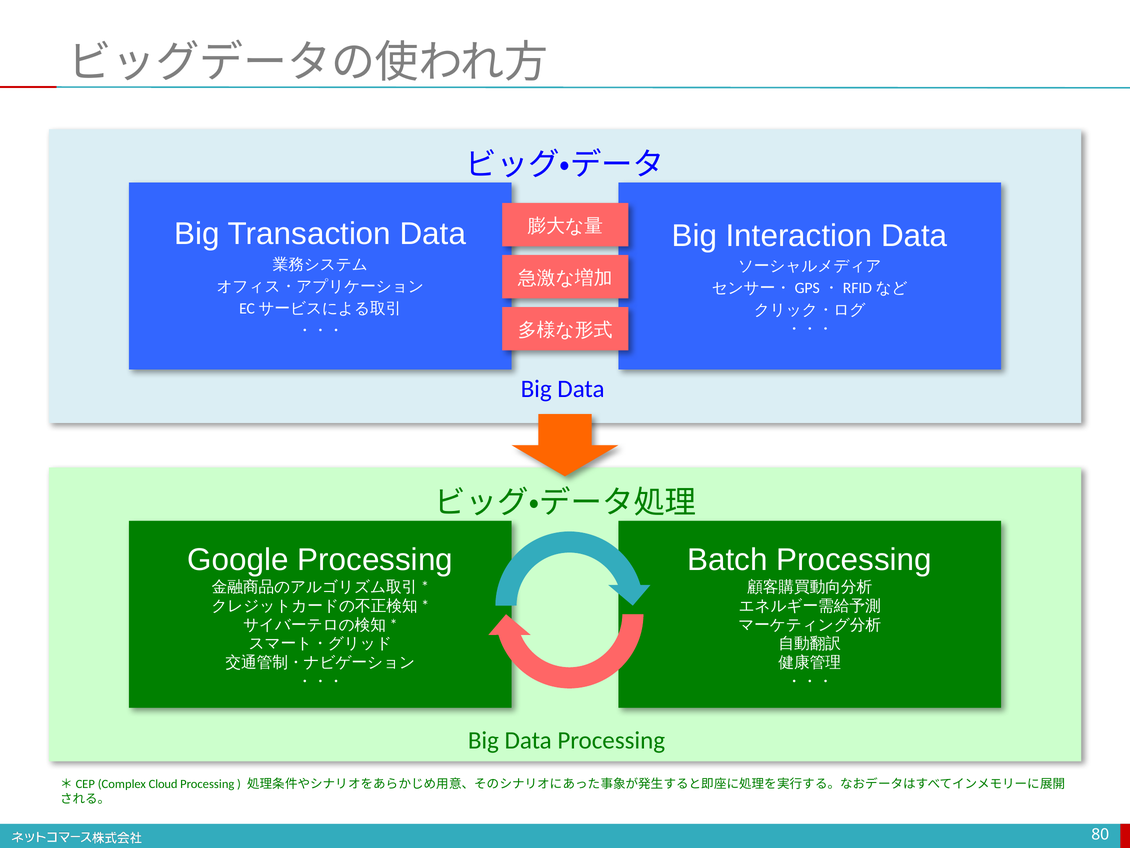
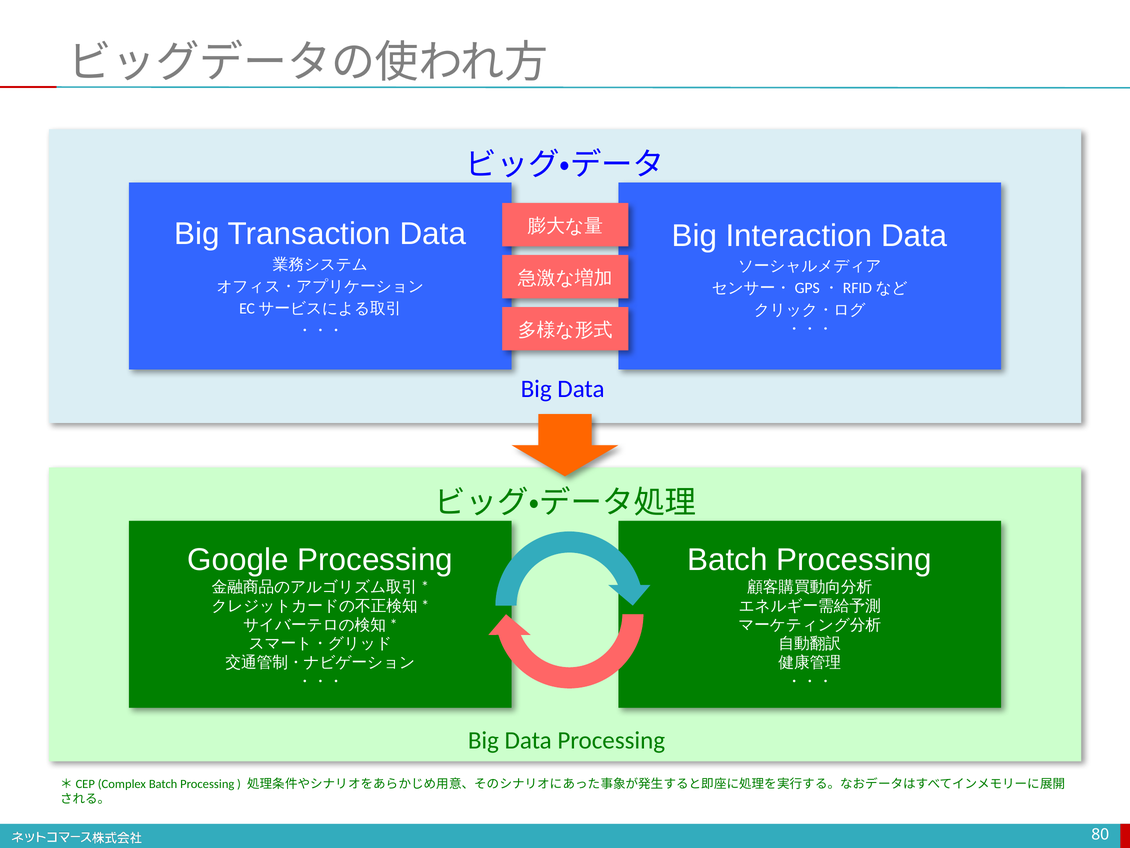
Complex Cloud: Cloud -> Batch (163, 784)
